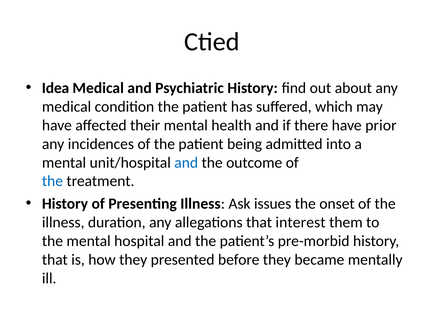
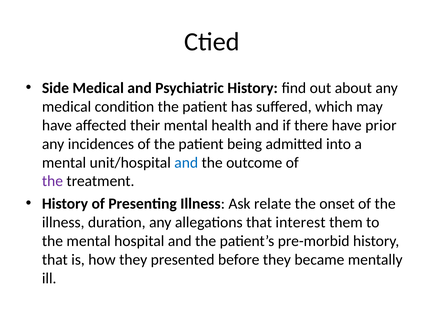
Idea: Idea -> Side (55, 88)
the colour: blue -> purple (52, 181)
issues: issues -> relate (273, 203)
